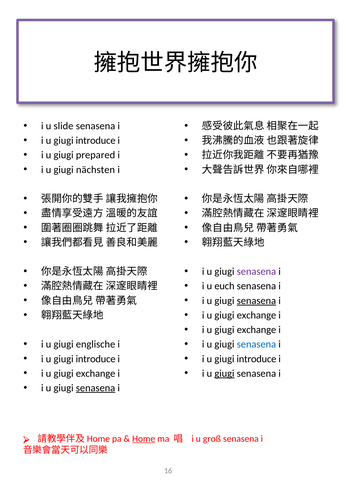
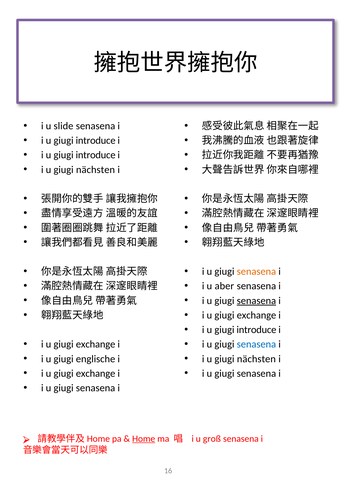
prepared: prepared -> introduce (96, 155)
senasena colour: purple -> orange (256, 271)
euch: euch -> aber (224, 286)
exchange: exchange -> introduce (256, 329)
englische: englische -> exchange (96, 344)
introduce: introduce -> englische (96, 358)
introduce: introduce -> nächsten (256, 358)
giugi underline: present -> none (224, 373)
senasena underline: present -> none (96, 387)
